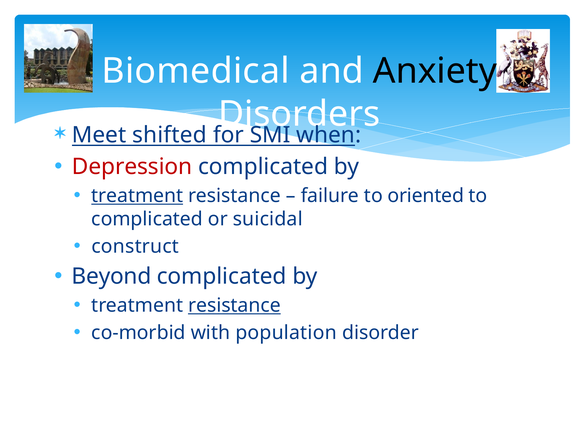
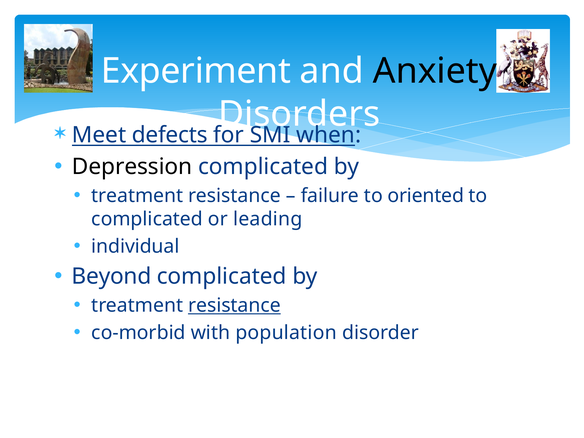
Biomedical: Biomedical -> Experiment (196, 71)
shifted: shifted -> defects (170, 135)
Depression colour: red -> black (132, 167)
treatment underline: present -> none (137, 196)
suicidal: suicidal -> leading (268, 219)
construct: construct -> individual (135, 246)
